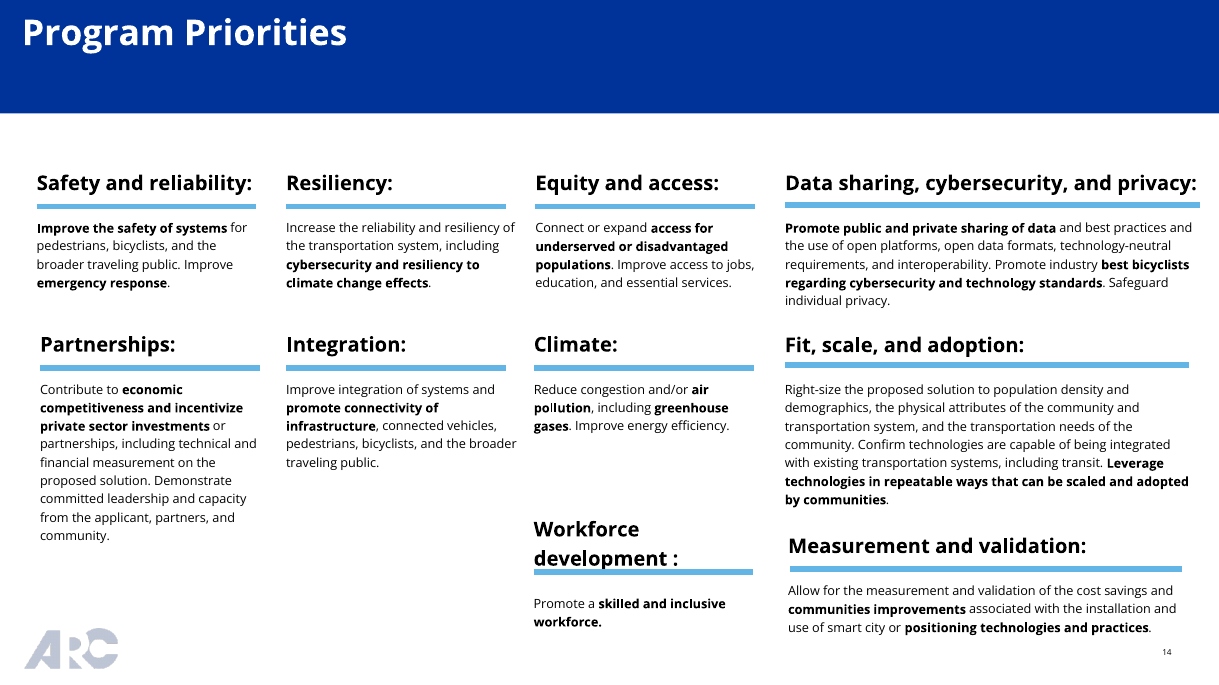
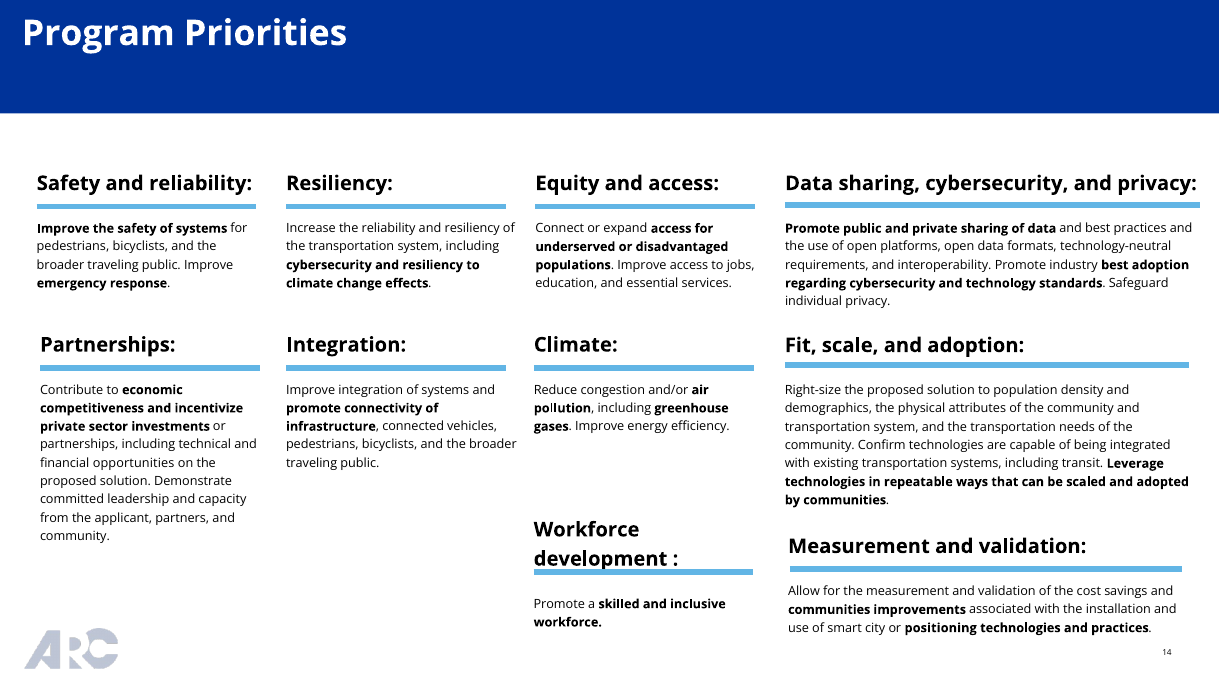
best bicyclists: bicyclists -> adoption (1161, 265)
financial measurement: measurement -> opportunities (134, 463)
